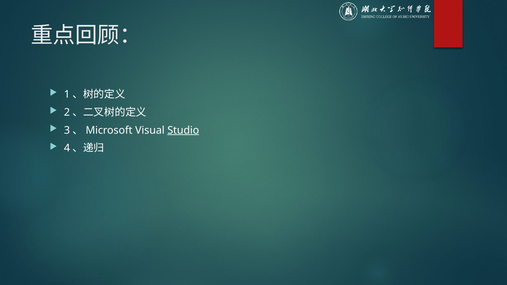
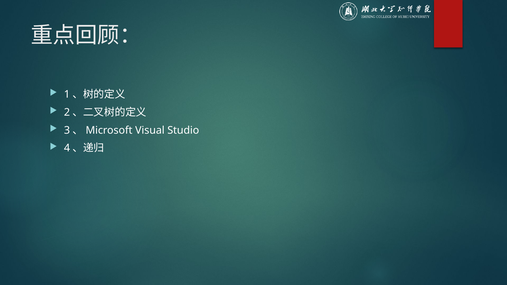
Studio underline: present -> none (183, 130)
